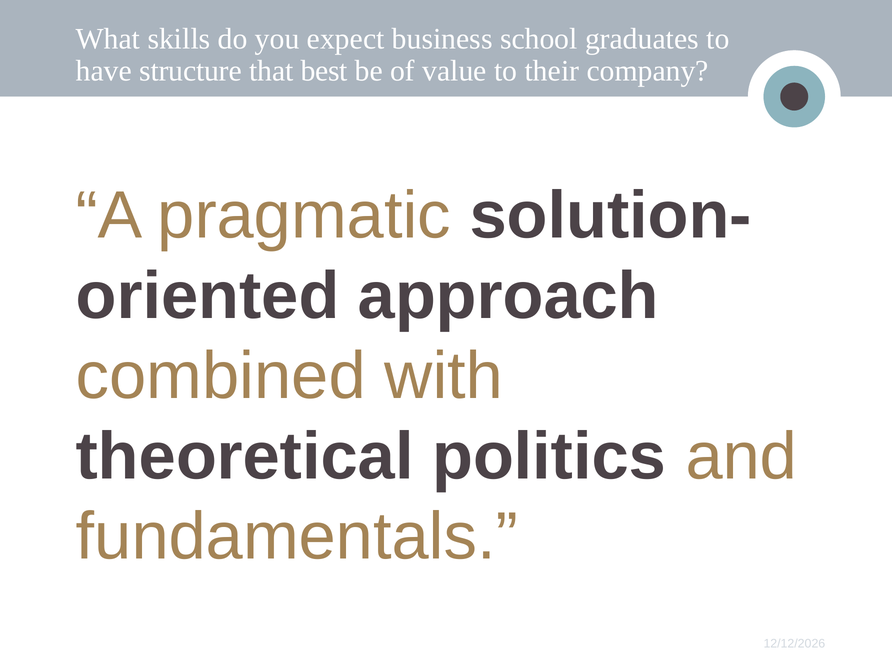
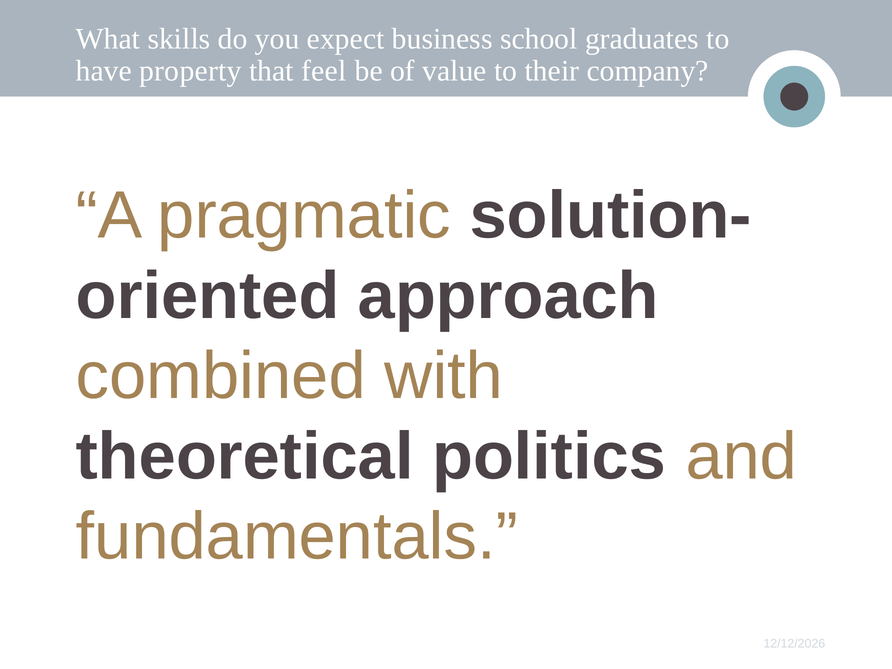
structure: structure -> property (190, 71)
best: best -> feel (324, 71)
